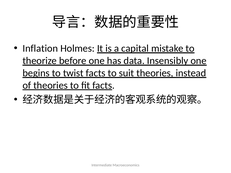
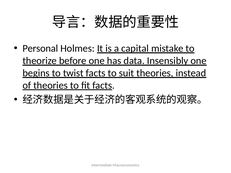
Inflation: Inflation -> Personal (40, 48)
